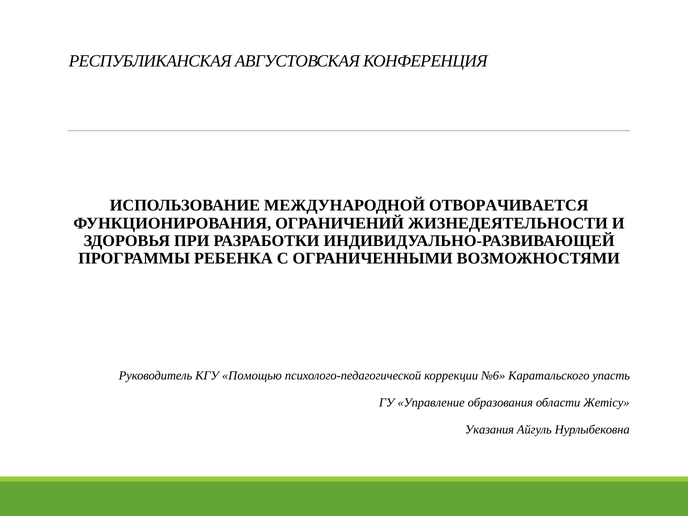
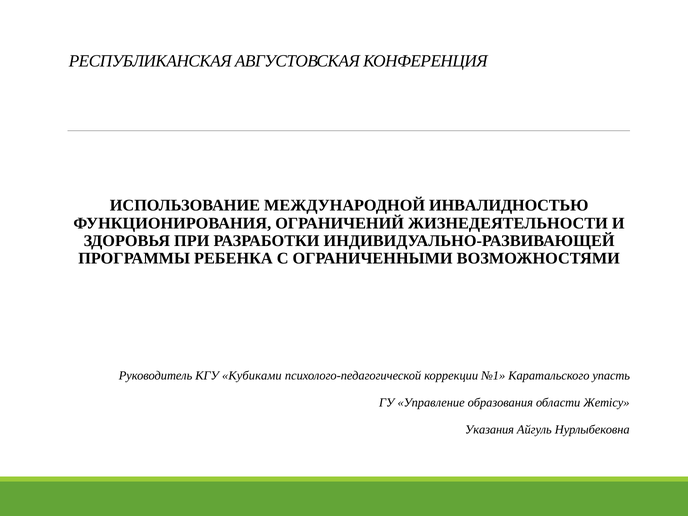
ОТВОРАЧИВАЕТСЯ: ОТВОРАЧИВАЕТСЯ -> ИНВАЛИДНОСТЬЮ (509, 206)
Помощью: Помощью -> Кубиками (252, 376)
№6: №6 -> №1 (493, 376)
